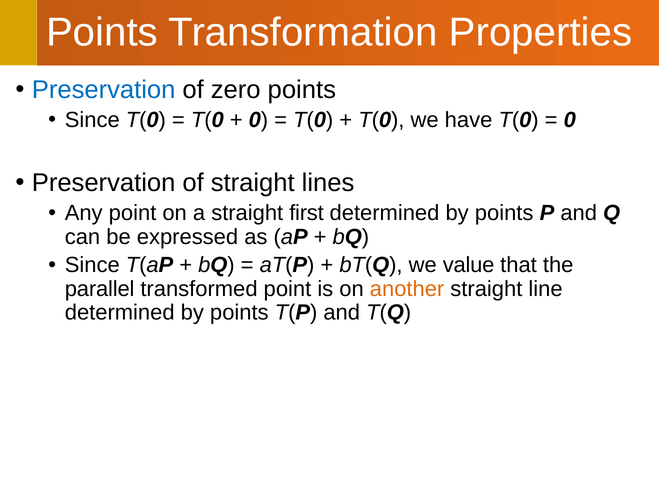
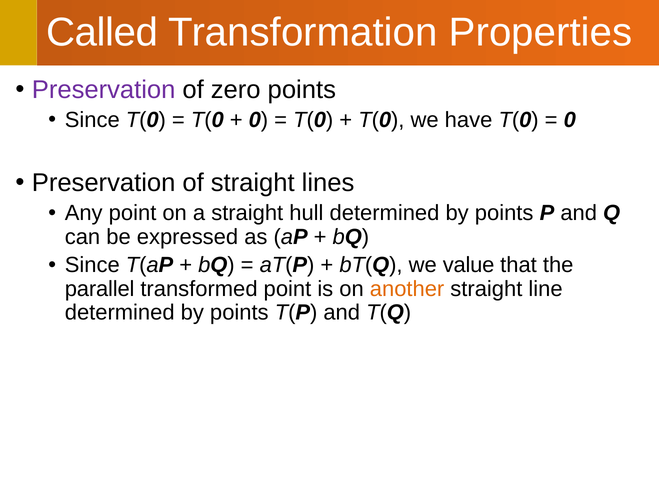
Points: Points -> Called (102, 32)
Preservation colour: blue -> purple (104, 90)
first: first -> hull (306, 213)
